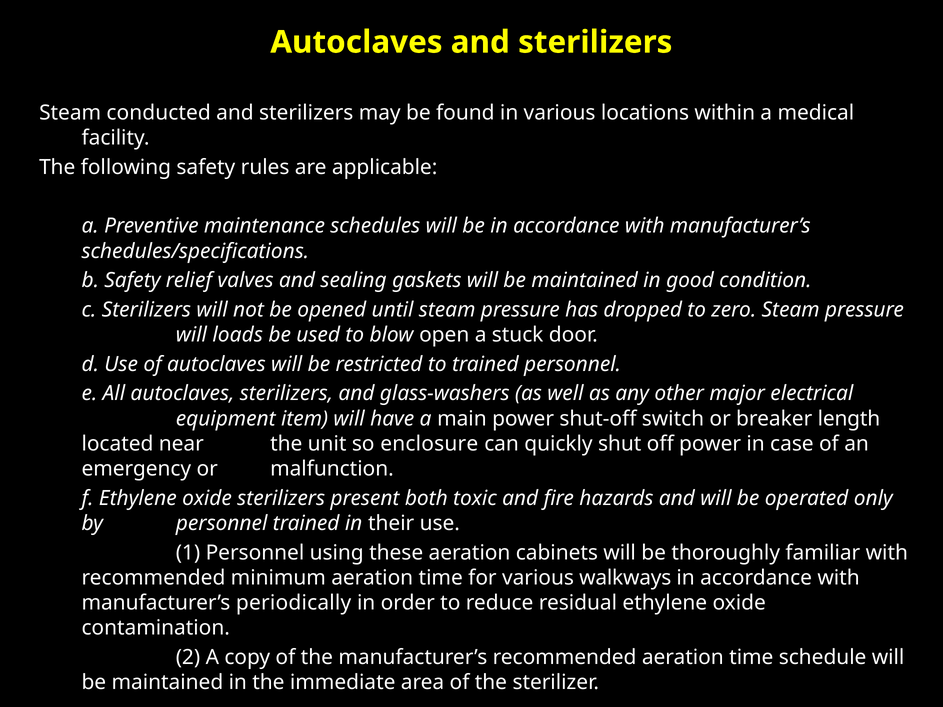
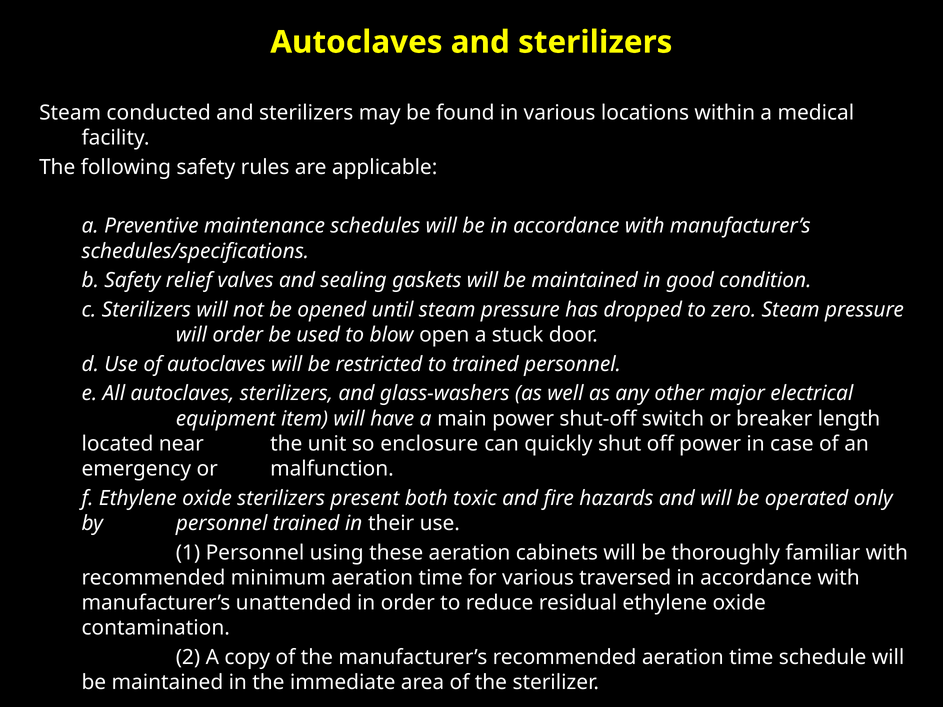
will loads: loads -> order (238, 335)
walkways: walkways -> traversed (625, 578)
periodically: periodically -> unattended (294, 603)
